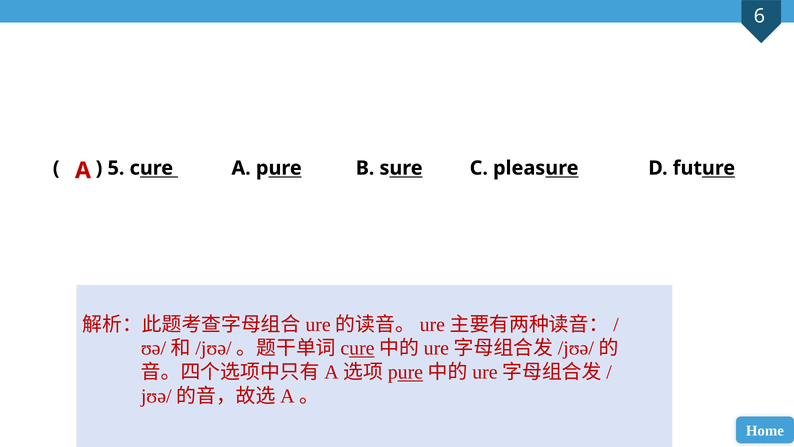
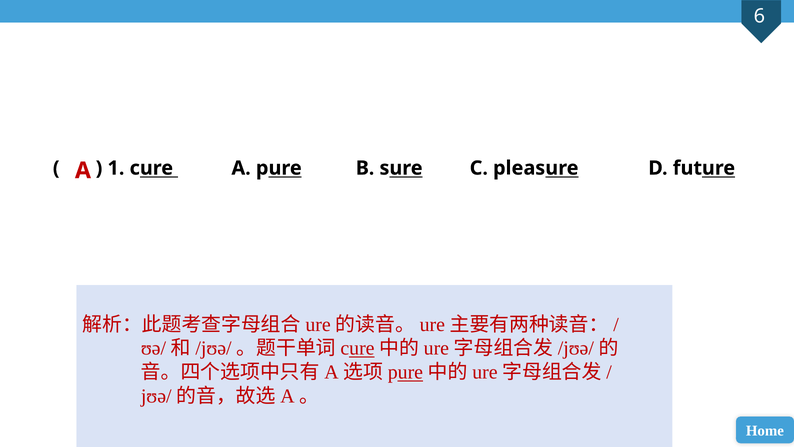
5: 5 -> 1 (116, 168)
